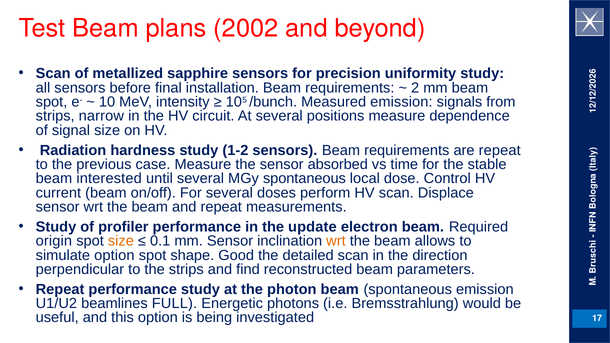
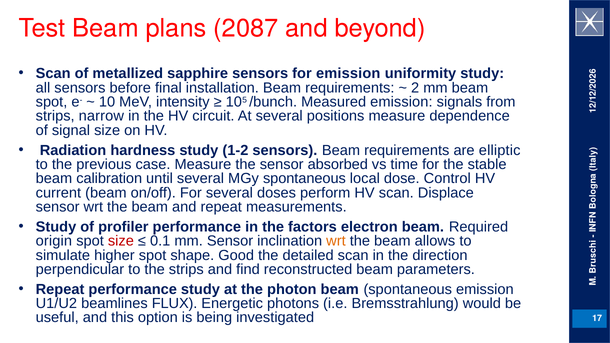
2002: 2002 -> 2087 (246, 28)
for precision: precision -> emission (348, 74)
are repeat: repeat -> elliptic (500, 150)
interested: interested -> calibration (109, 179)
update: update -> factors (312, 227)
size colour: orange -> red (121, 241)
simulate option: option -> higher (114, 255)
FULL: FULL -> FLUX (175, 304)
